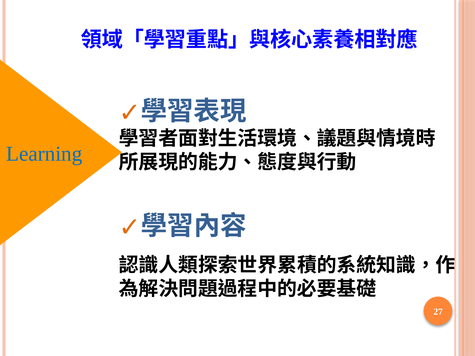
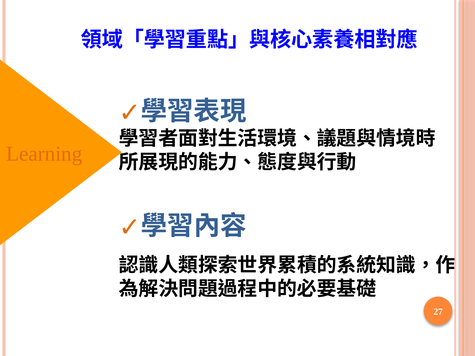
Learning colour: blue -> orange (44, 154)
